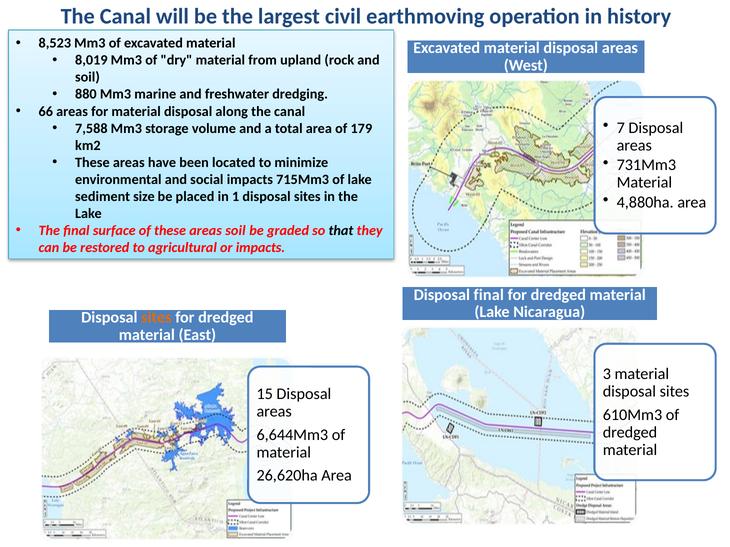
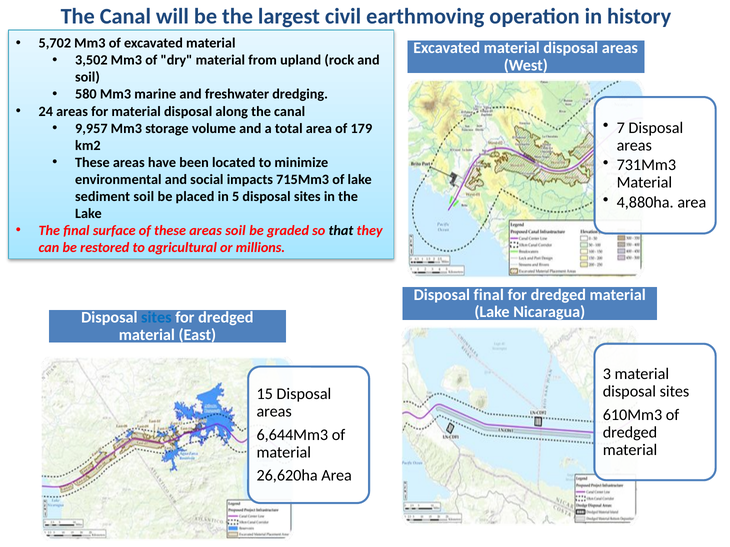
8,523: 8,523 -> 5,702 (55, 43)
8,019: 8,019 -> 3,502 (91, 60)
880: 880 -> 580 (86, 94)
66: 66 -> 24 (46, 111)
7,588: 7,588 -> 9,957 (91, 128)
sediment size: size -> soil (144, 197)
1: 1 -> 5 (236, 197)
or impacts: impacts -> millions (260, 248)
sites colour: orange -> blue (156, 318)
